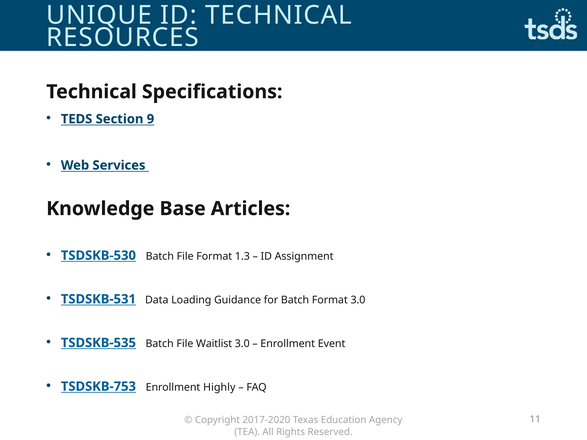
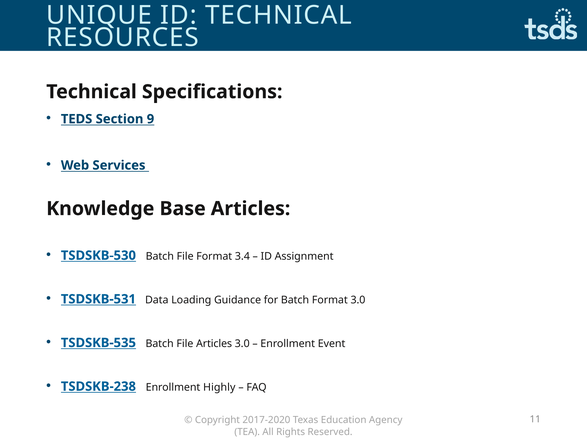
1.3: 1.3 -> 3.4 (242, 256)
File Waitlist: Waitlist -> Articles (214, 344)
TSDSKB-753: TSDSKB-753 -> TSDSKB-238 (98, 387)
